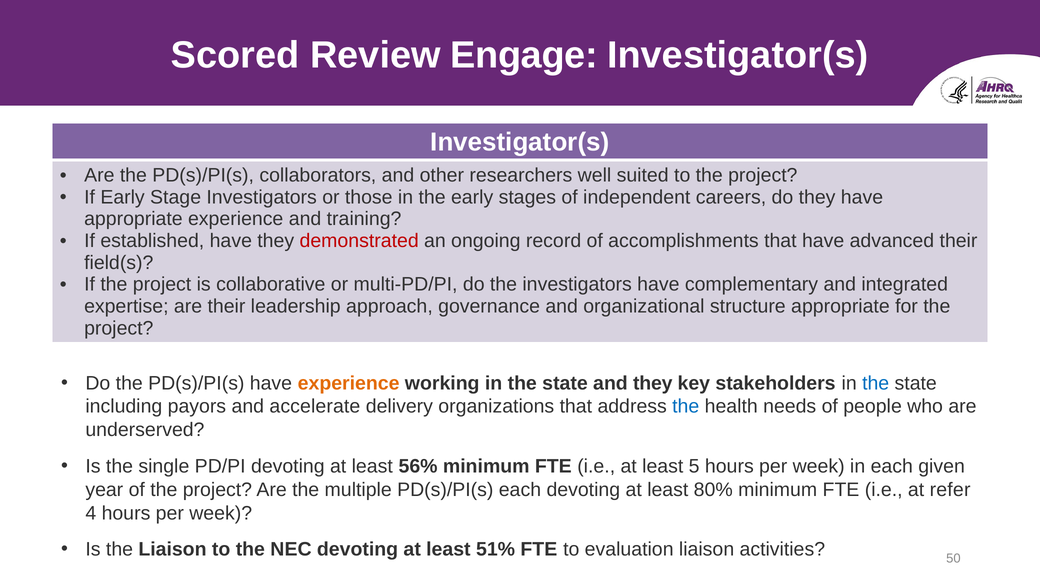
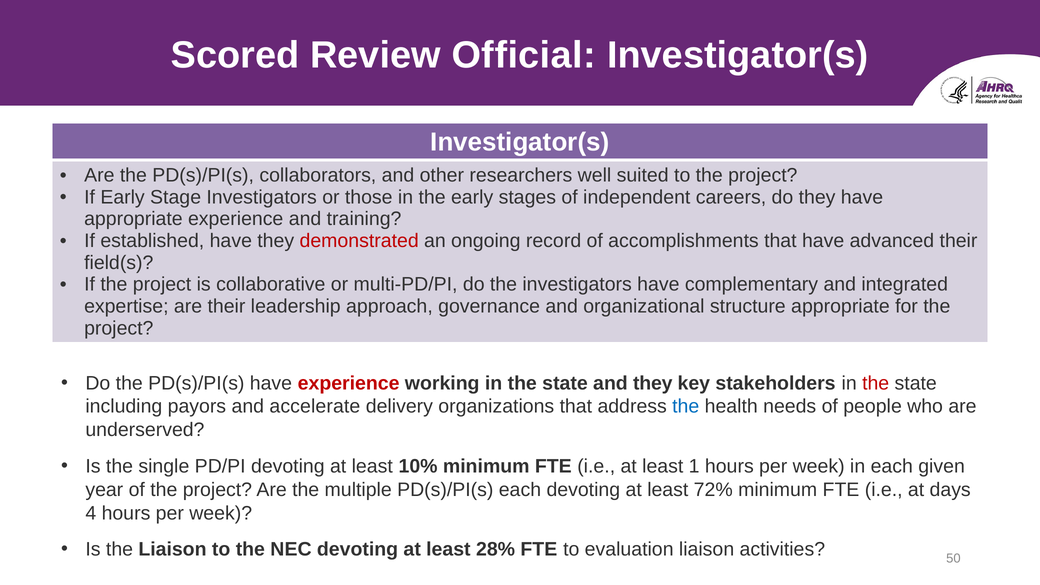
Engage: Engage -> Official (524, 55)
experience colour: orange -> red (349, 383)
the colour: blue -> red (876, 383)
56%: 56% -> 10% (418, 466)
5: 5 -> 1 (694, 466)
80%: 80% -> 72% (713, 490)
refer: refer -> days (950, 490)
51%: 51% -> 28% (496, 550)
